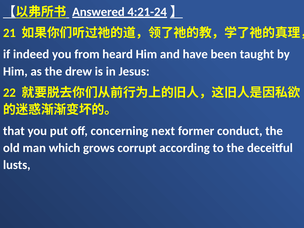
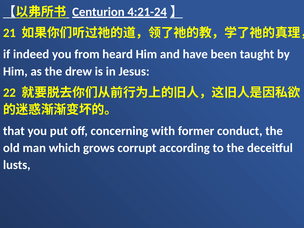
Answered: Answered -> Centurion (98, 12)
next: next -> with (163, 131)
